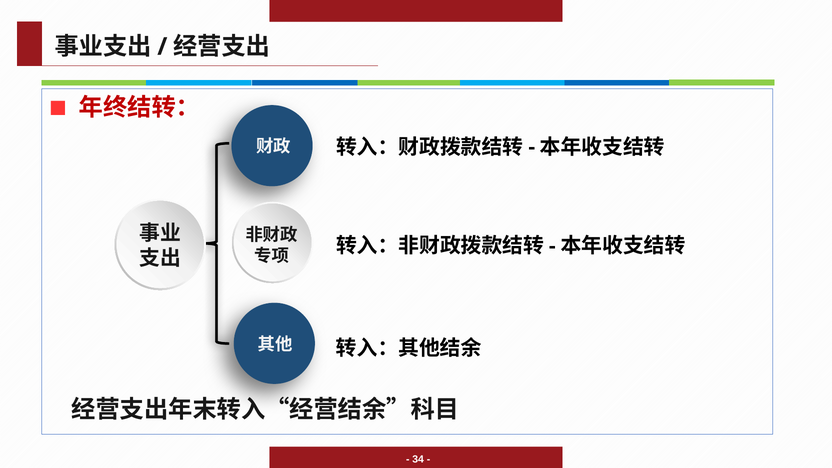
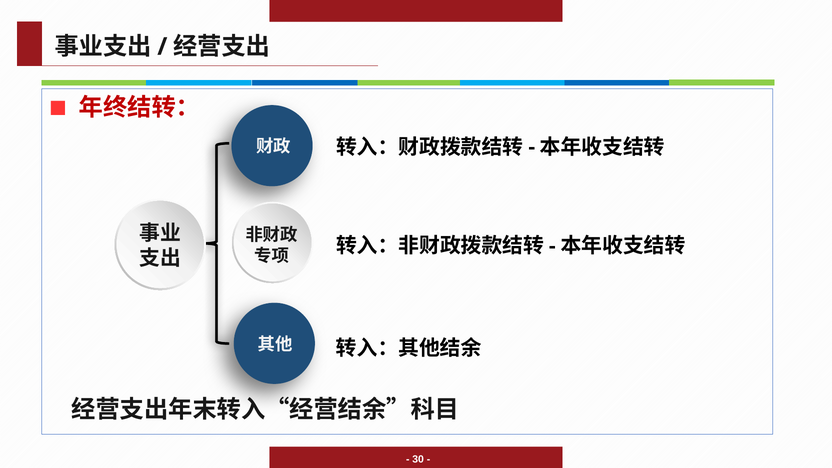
34: 34 -> 30 (418, 459)
